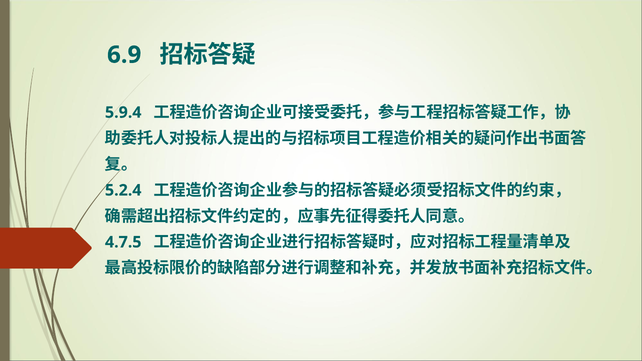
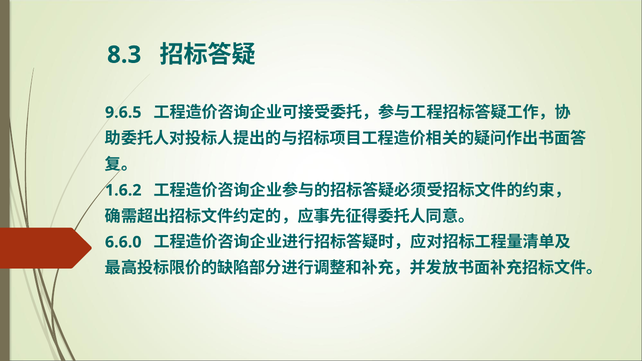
6.9: 6.9 -> 8.3 (124, 55)
5.9.4: 5.9.4 -> 9.6.5 (123, 112)
5.2.4: 5.2.4 -> 1.6.2 (123, 190)
4.7.5: 4.7.5 -> 6.6.0 (123, 242)
